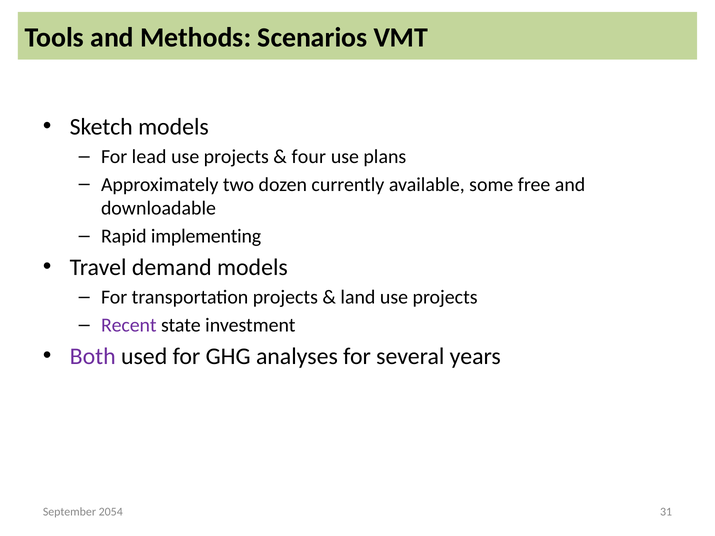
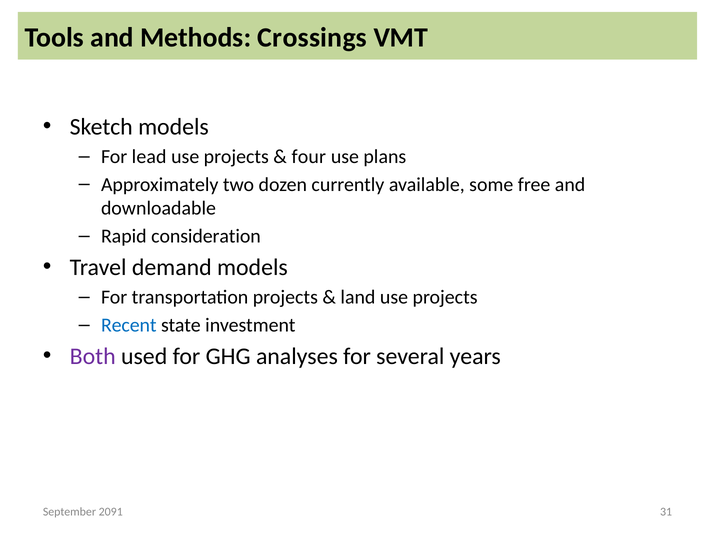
Scenarios: Scenarios -> Crossings (312, 38)
implementing: implementing -> consideration (206, 236)
Recent colour: purple -> blue (129, 325)
2054: 2054 -> 2091 (111, 512)
